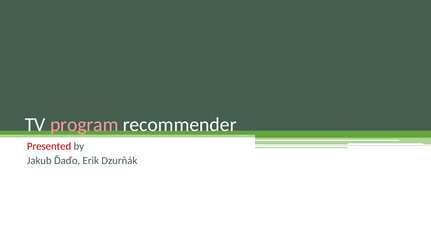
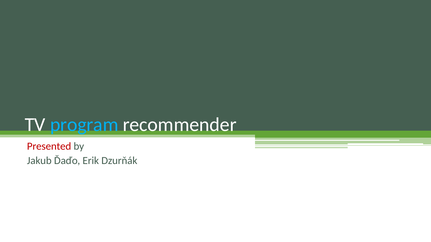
program colour: pink -> light blue (84, 125)
